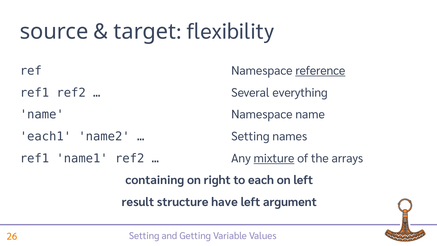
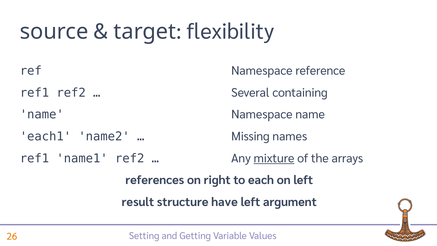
reference underline: present -> none (320, 71)
everything: everything -> containing (300, 93)
Setting: Setting -> Missing (250, 136)
containing: containing -> references (155, 180)
